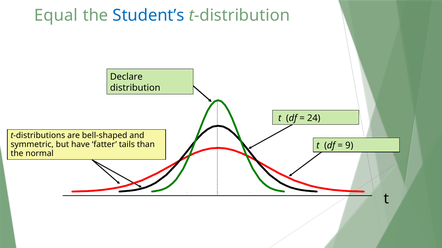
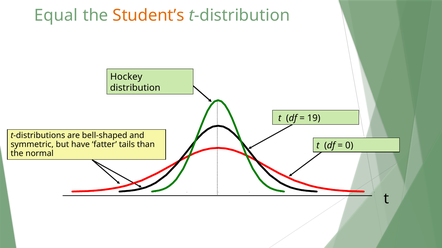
Student’s colour: blue -> orange (148, 16)
Declare: Declare -> Hockey (126, 77)
24: 24 -> 19 (314, 118)
9: 9 -> 0 (349, 146)
